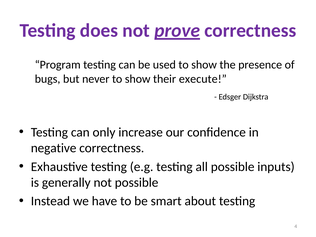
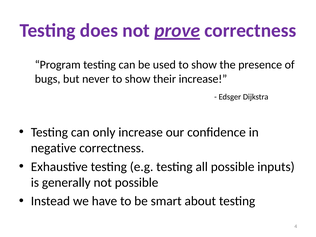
their execute: execute -> increase (203, 79)
